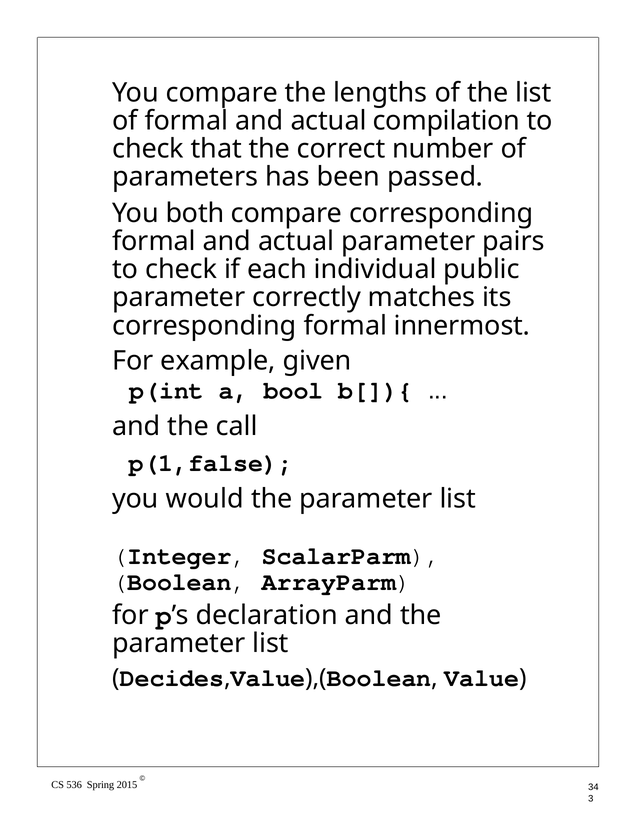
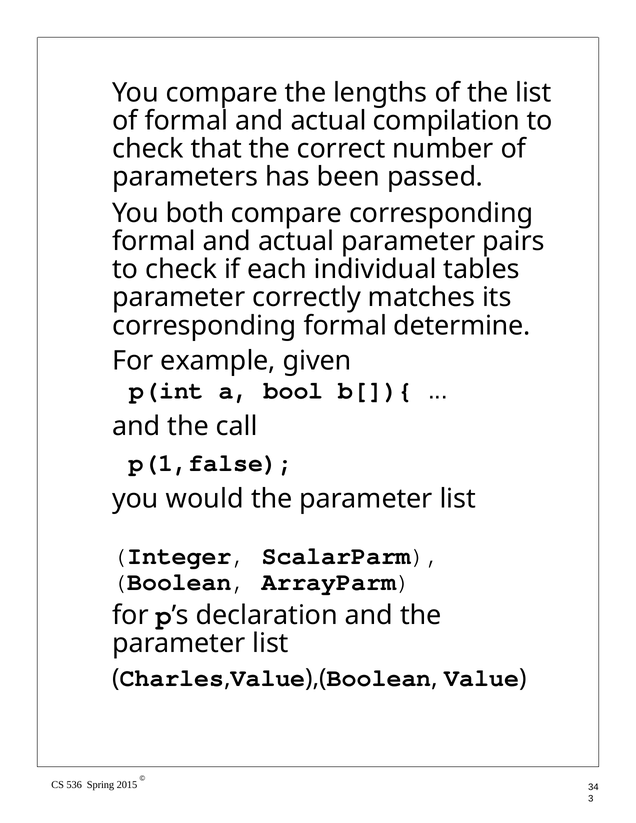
public: public -> tables (482, 270)
innermost: innermost -> determine (462, 326)
Decides: Decides -> Charles (172, 678)
